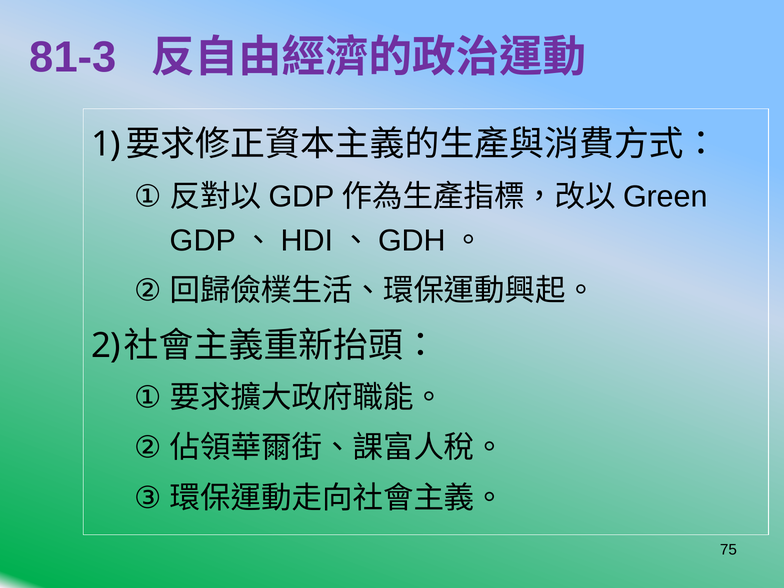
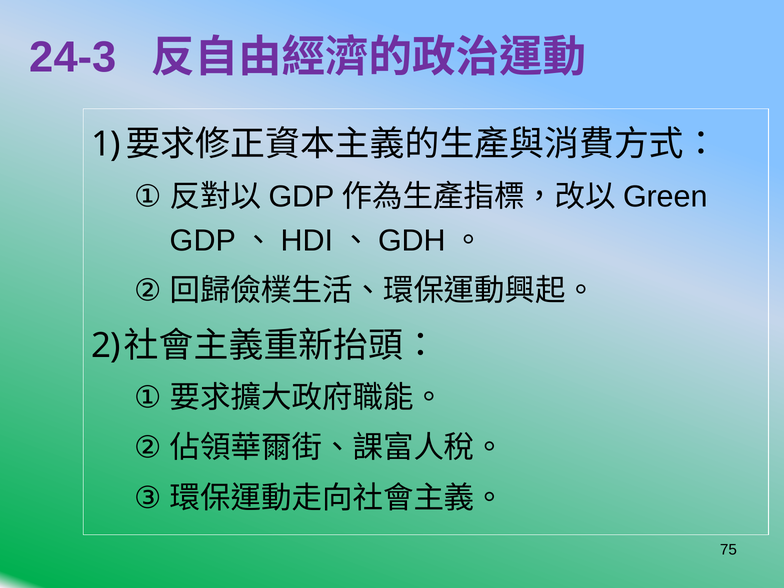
81-3: 81-3 -> 24-3 (73, 57)
